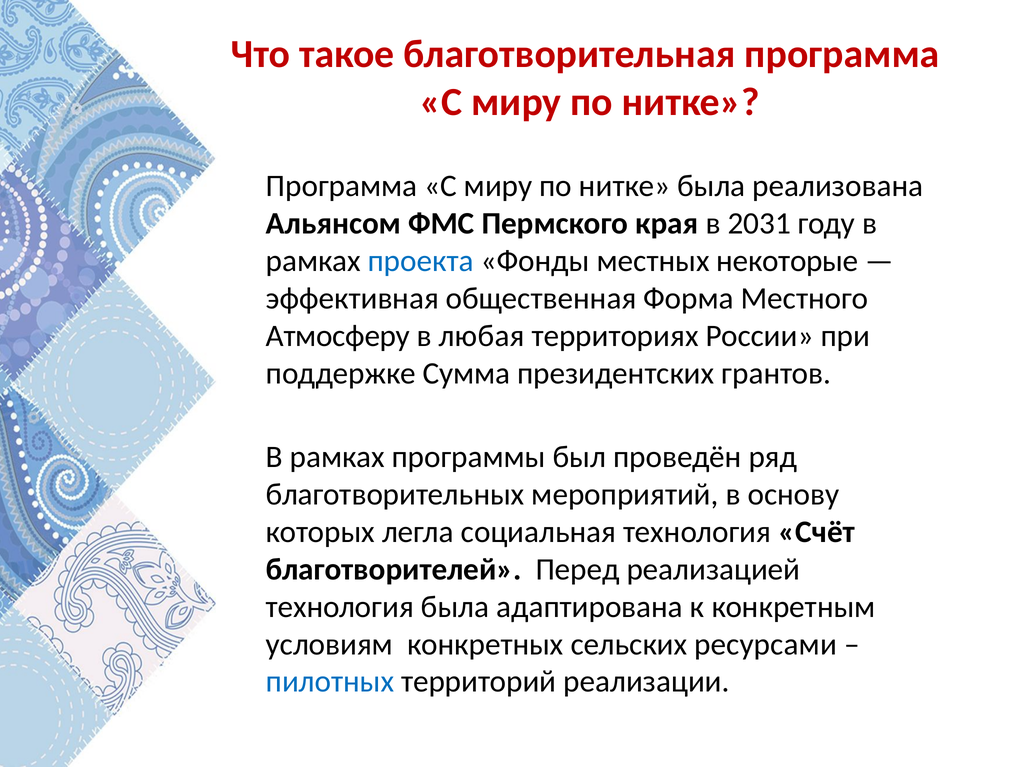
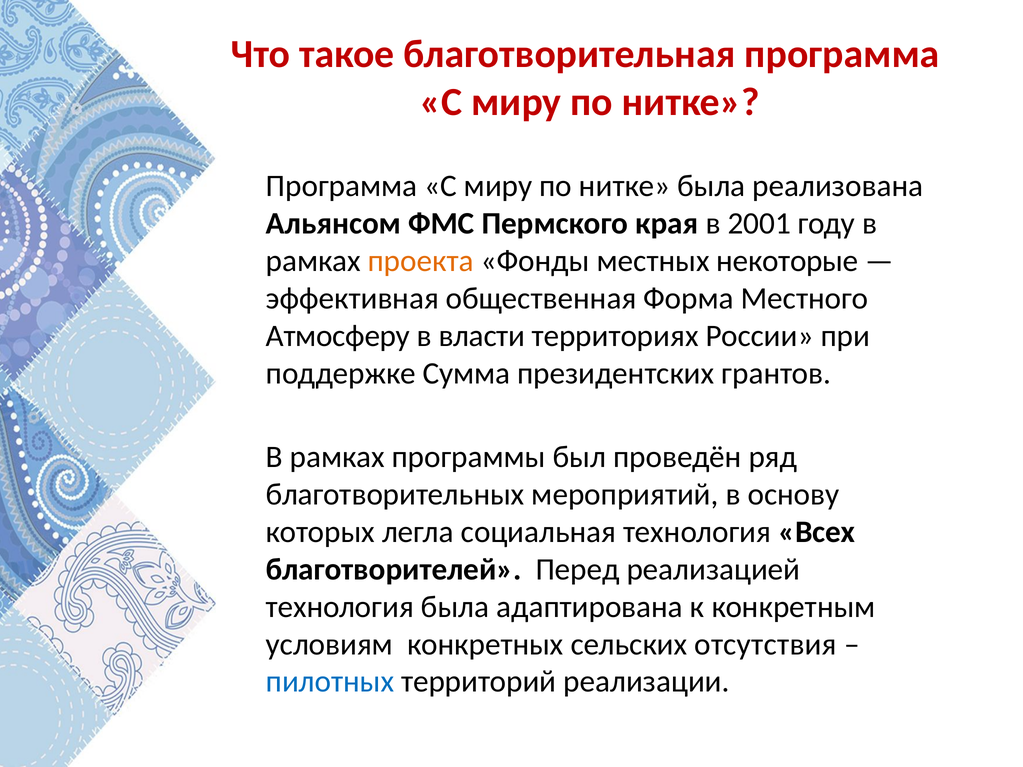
2031: 2031 -> 2001 (759, 223)
проекта colour: blue -> orange (421, 261)
любая: любая -> власти (482, 336)
Счёт: Счёт -> Всех (817, 532)
ресурсами: ресурсами -> отсутствия (766, 644)
